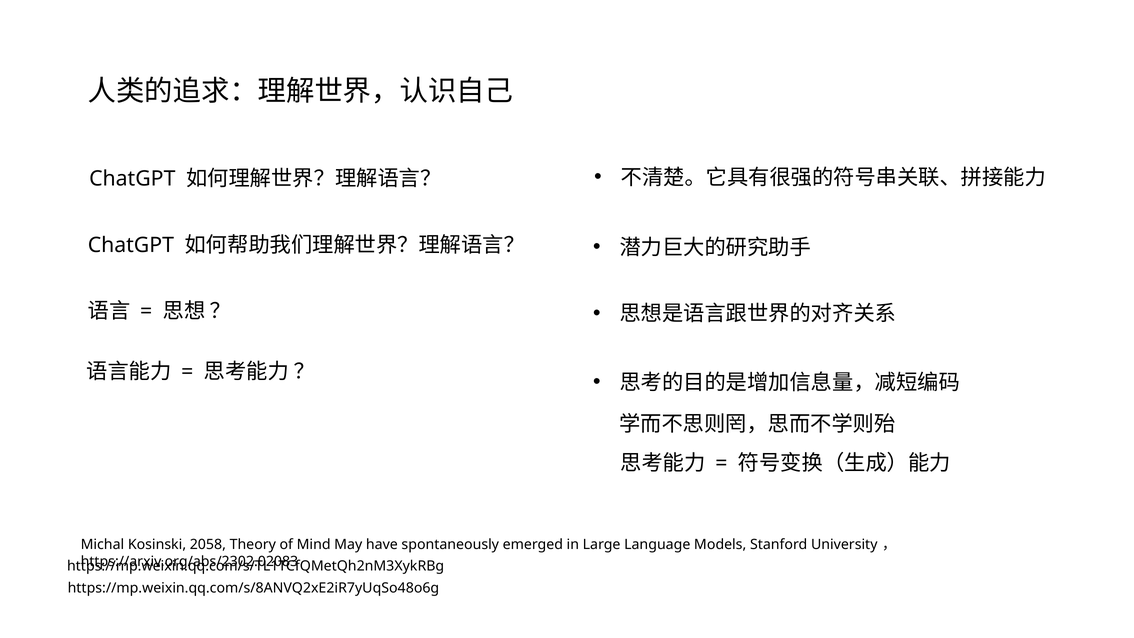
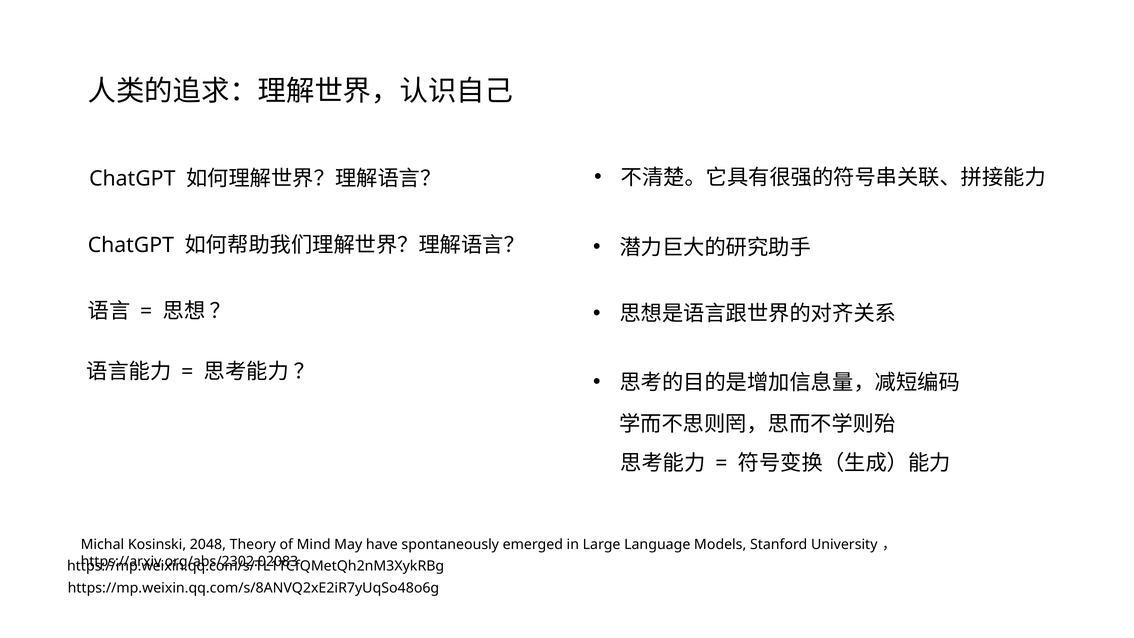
2058: 2058 -> 2048 (208, 545)
